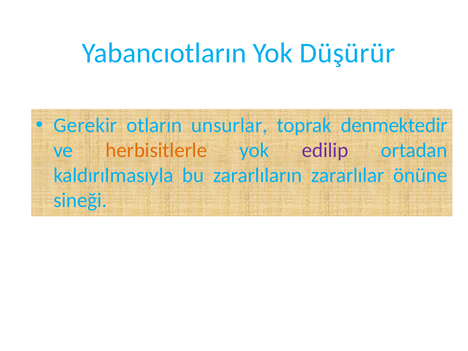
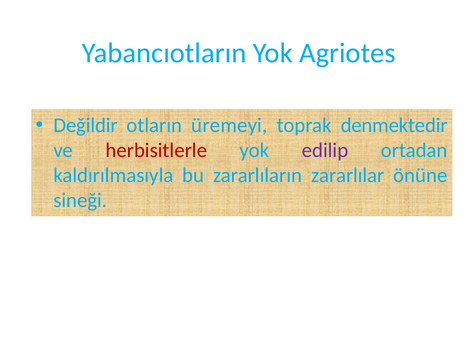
Düşürür: Düşürür -> Agriotes (347, 53)
Gerekir: Gerekir -> Değildir (86, 125)
unsurlar: unsurlar -> üremeyi (229, 125)
herbisitlerle colour: orange -> red (156, 150)
